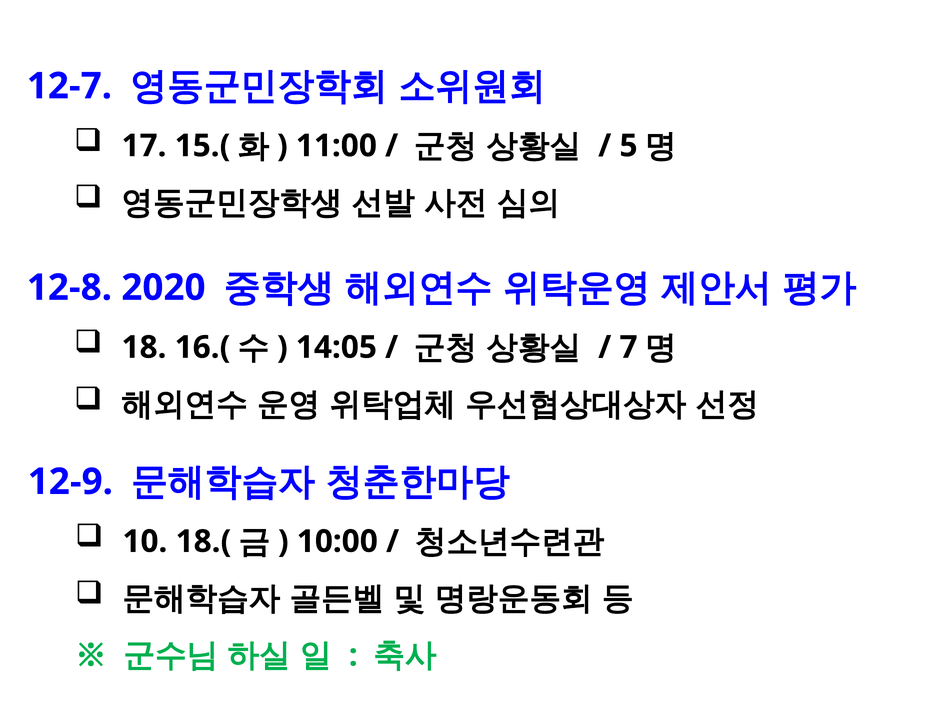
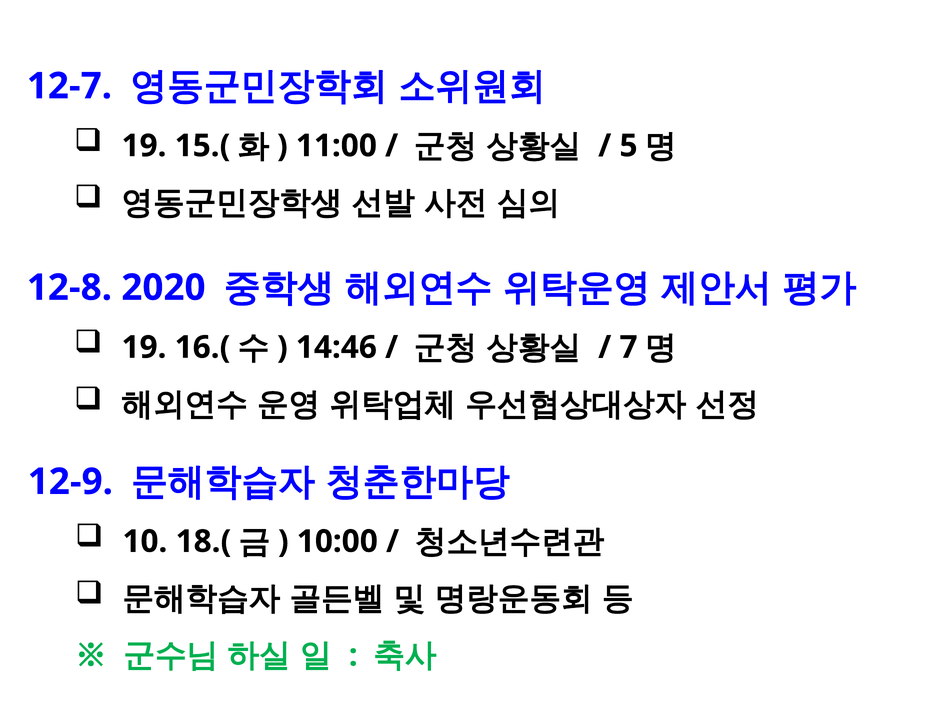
17: 17 -> 19 (144, 146)
18: 18 -> 19 (144, 347)
14:05: 14:05 -> 14:46 (336, 347)
